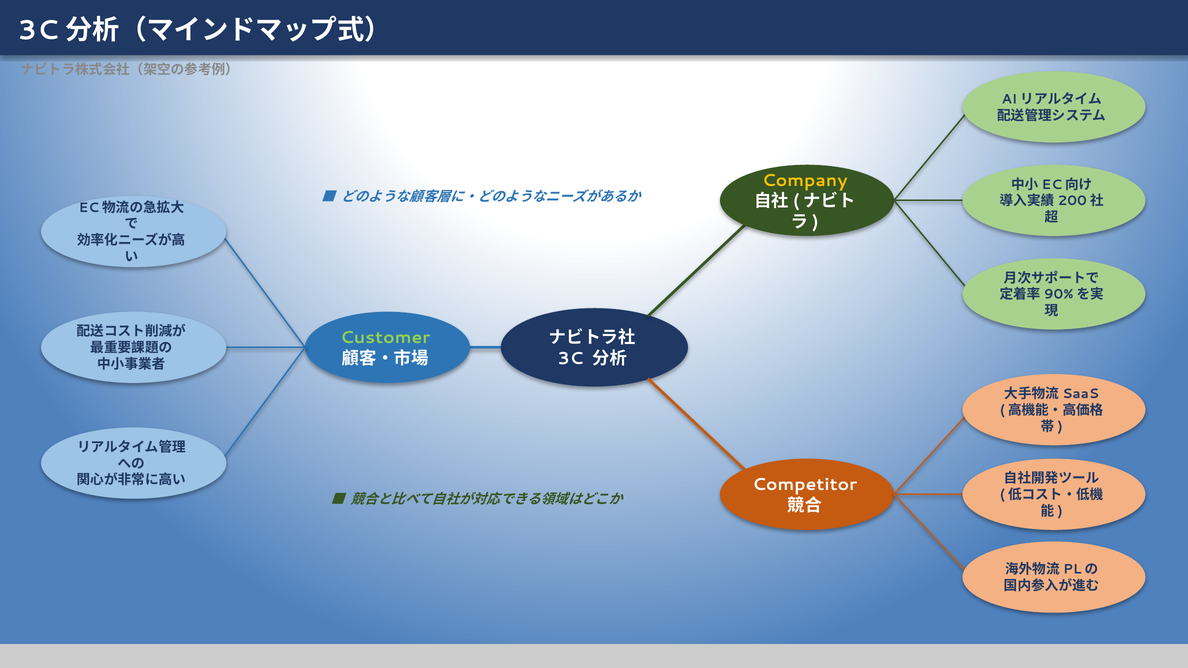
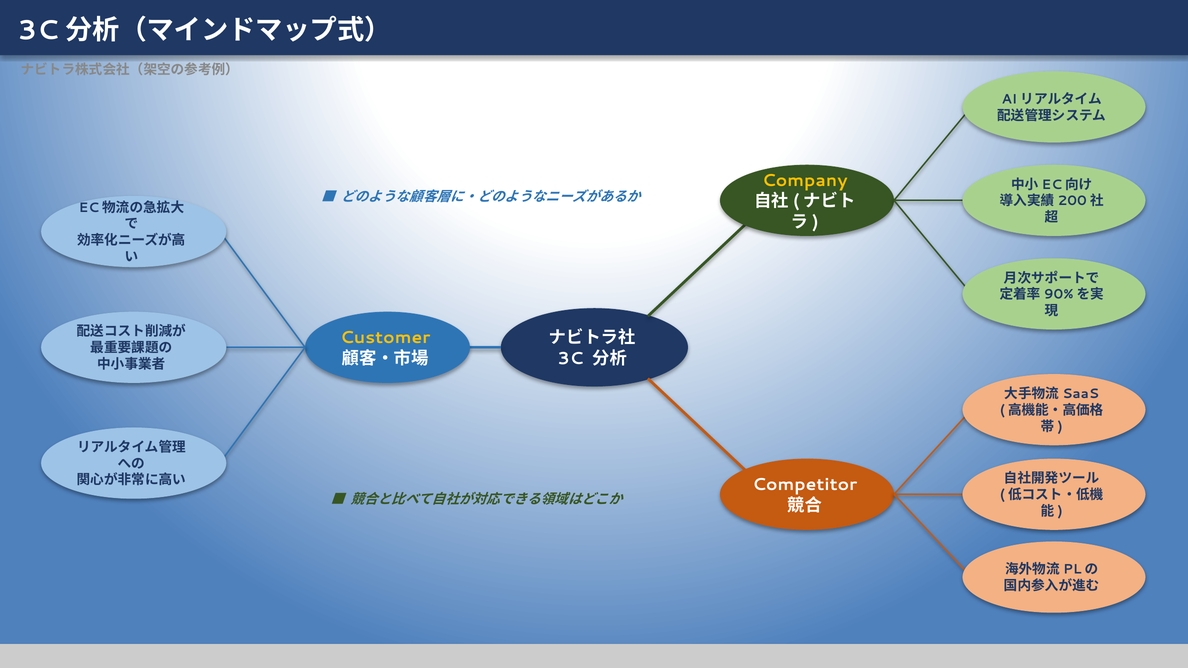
Customer colour: light green -> yellow (385, 338)
